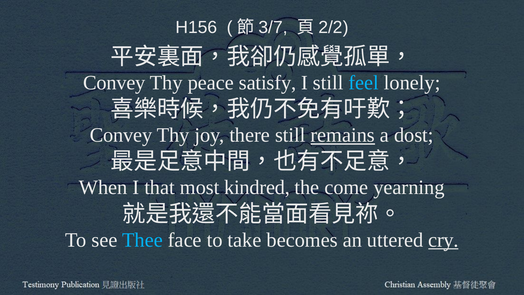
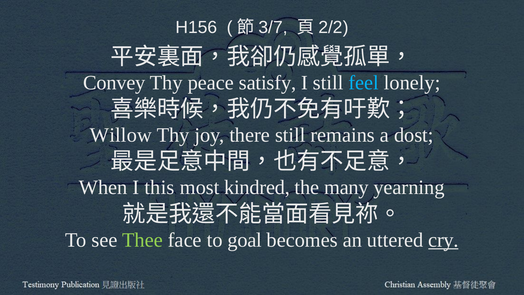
Convey: Convey -> Willow (121, 135)
remains underline: present -> none (343, 135)
that: that -> this (159, 187)
come: come -> many (346, 187)
Thee colour: light blue -> light green (142, 240)
take: take -> goal (245, 240)
